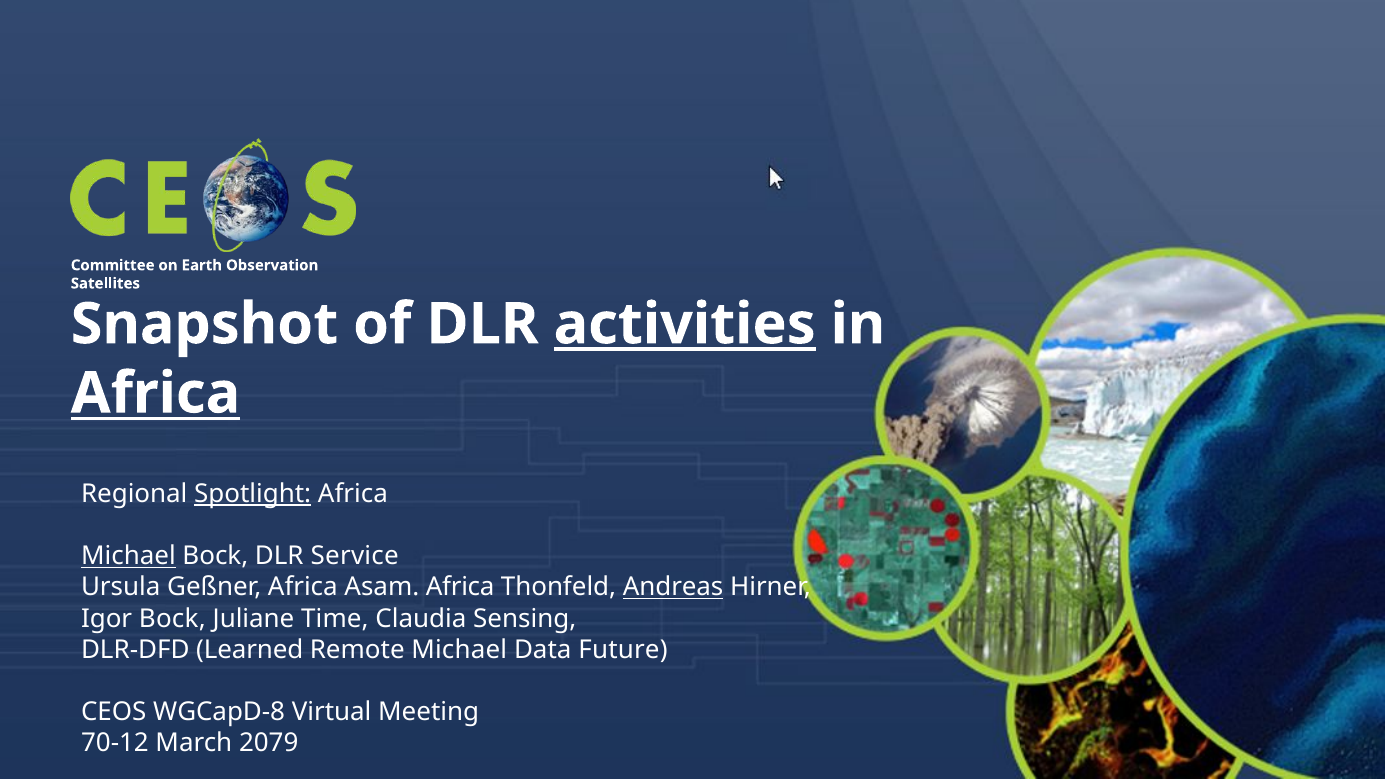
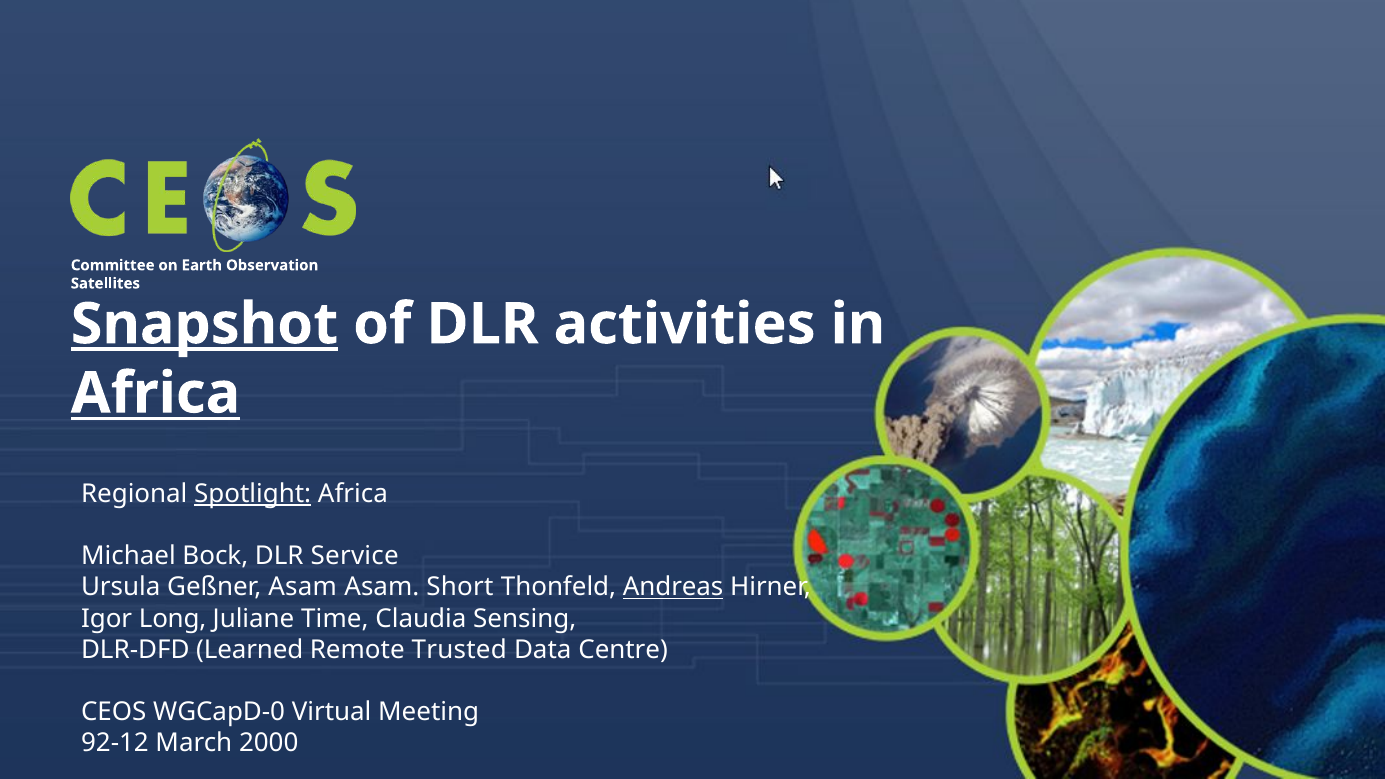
Snapshot underline: none -> present (204, 324)
activities underline: present -> none (685, 324)
Michael underline: present -> none (128, 556)
Geßner Africa: Africa -> Asam (303, 587)
Asam Africa: Africa -> Short (460, 587)
Igor Bock: Bock -> Long (173, 619)
Remote Michael: Michael -> Trusted (459, 650)
Future: Future -> Centre (623, 650)
WGCapD-8: WGCapD-8 -> WGCapD-0 (219, 712)
70-12: 70-12 -> 92-12 (115, 743)
2079: 2079 -> 2000 (269, 743)
